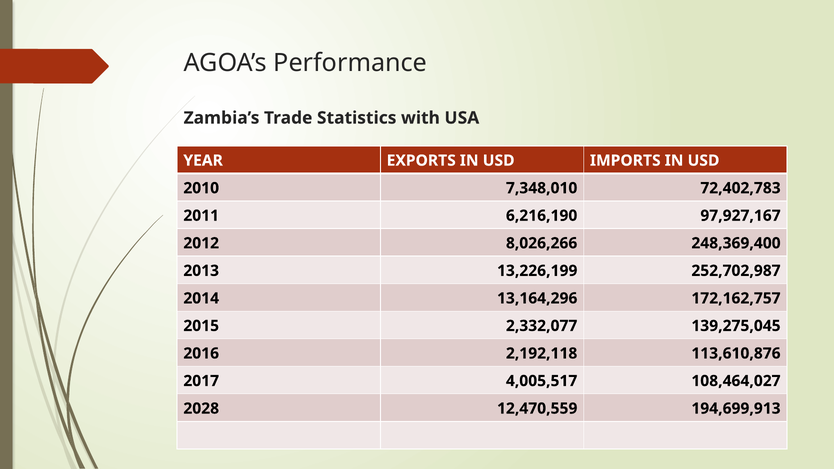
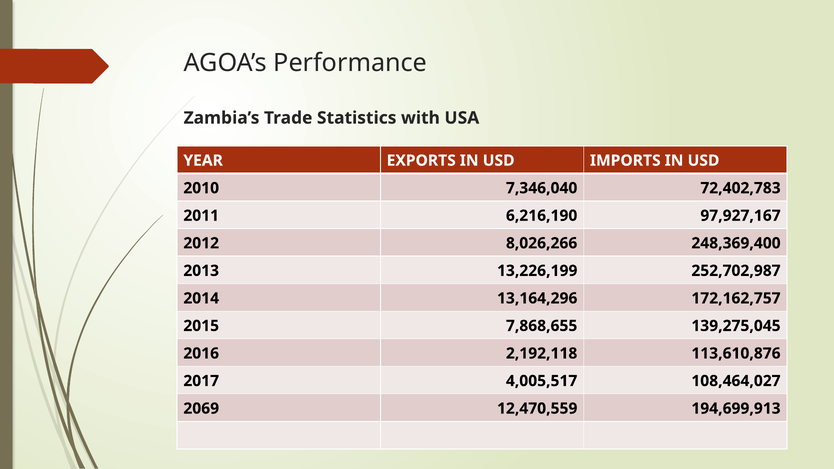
7,348,010: 7,348,010 -> 7,346,040 (542, 188)
2,332,077: 2,332,077 -> 7,868,655 (542, 326)
2028: 2028 -> 2069 (201, 409)
